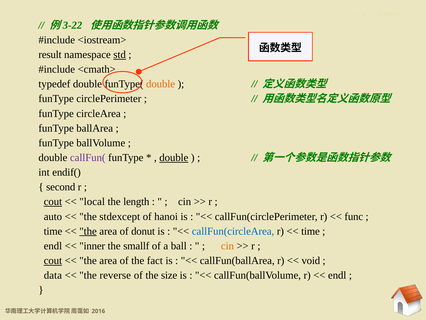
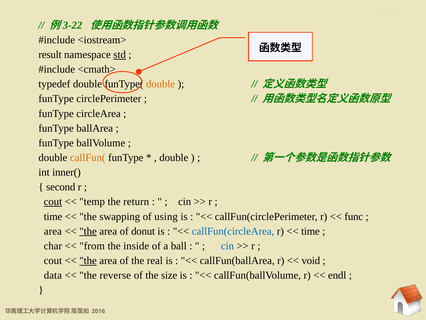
callFun( colour: purple -> orange (88, 157)
double underline: present -> none (174, 157)
endif(: endif( -> inner( (67, 172)
local: local -> temp (92, 201)
length: length -> return (136, 201)
auto: auto -> time (53, 216)
stdexcept: stdexcept -> swapping (120, 216)
hanoi: hanoi -> using (166, 216)
time: time -> area (53, 231)
endl: endl -> char (53, 246)
inner: inner -> from (92, 246)
smallf: smallf -> inside (136, 246)
cin colour: orange -> blue (227, 246)
cout underline: present -> none (53, 260)
the underline: none -> present (88, 260)
fact: fact -> real (155, 260)
